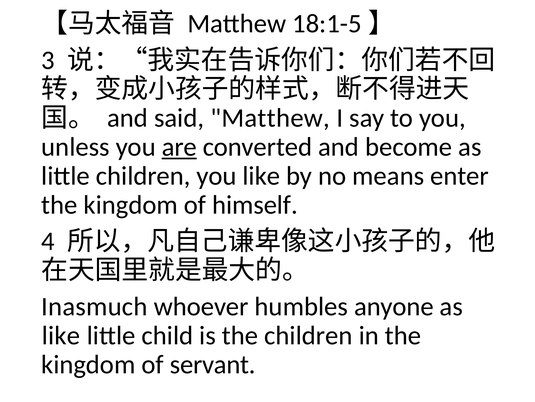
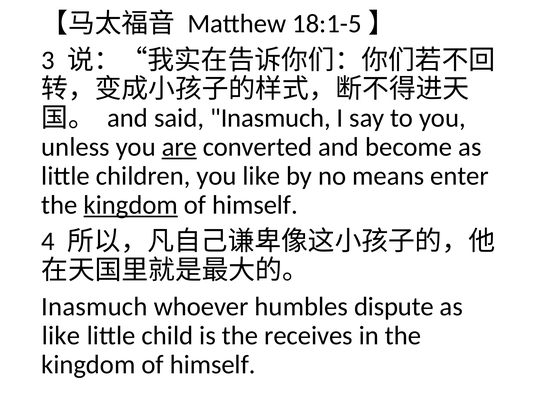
said Matthew: Matthew -> Inasmuch (270, 118)
kingdom underline: none -> present (131, 205)
anyone: anyone -> dispute (394, 306)
the children: children -> receives (308, 335)
servant: servant -> himself (213, 364)
